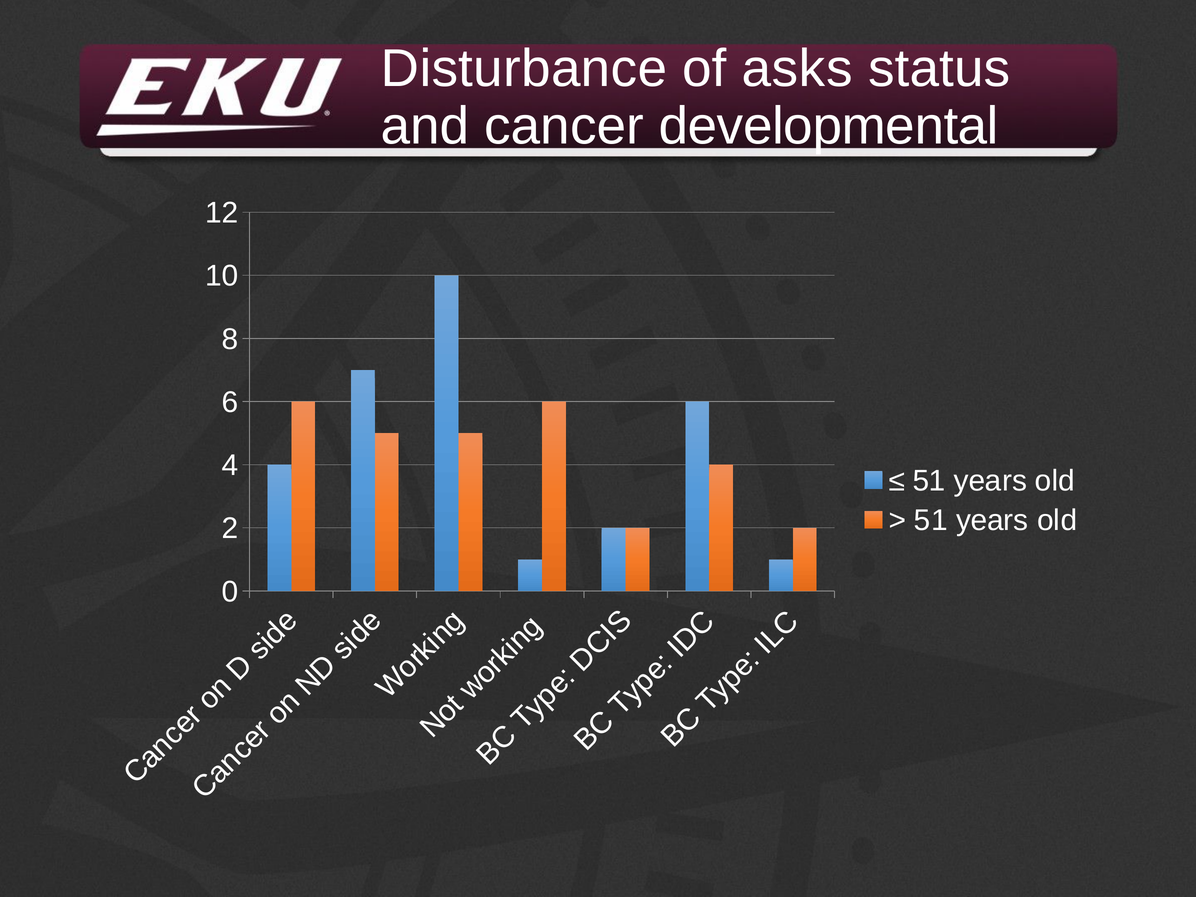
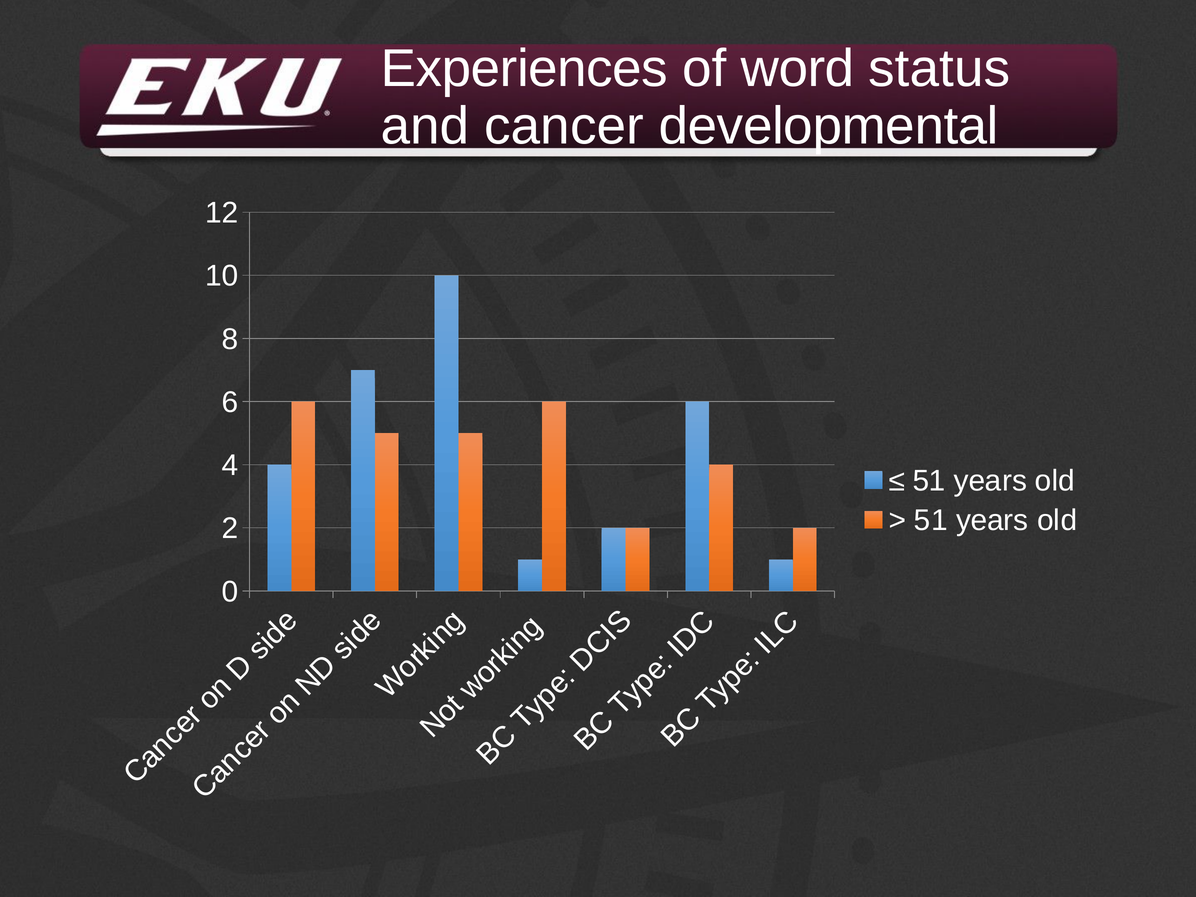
Disturbance: Disturbance -> Experiences (524, 69)
asks: asks -> word (798, 69)
